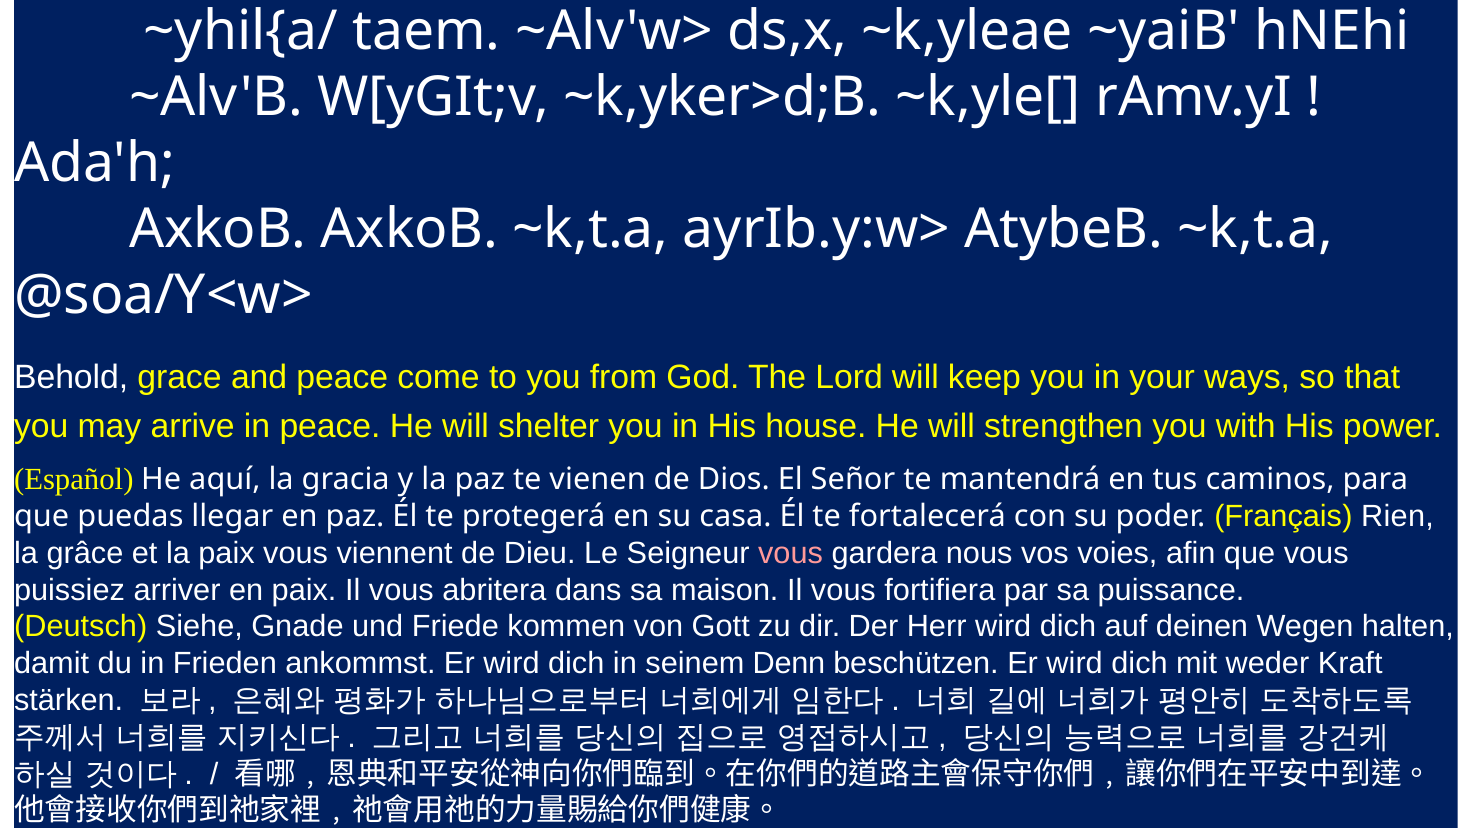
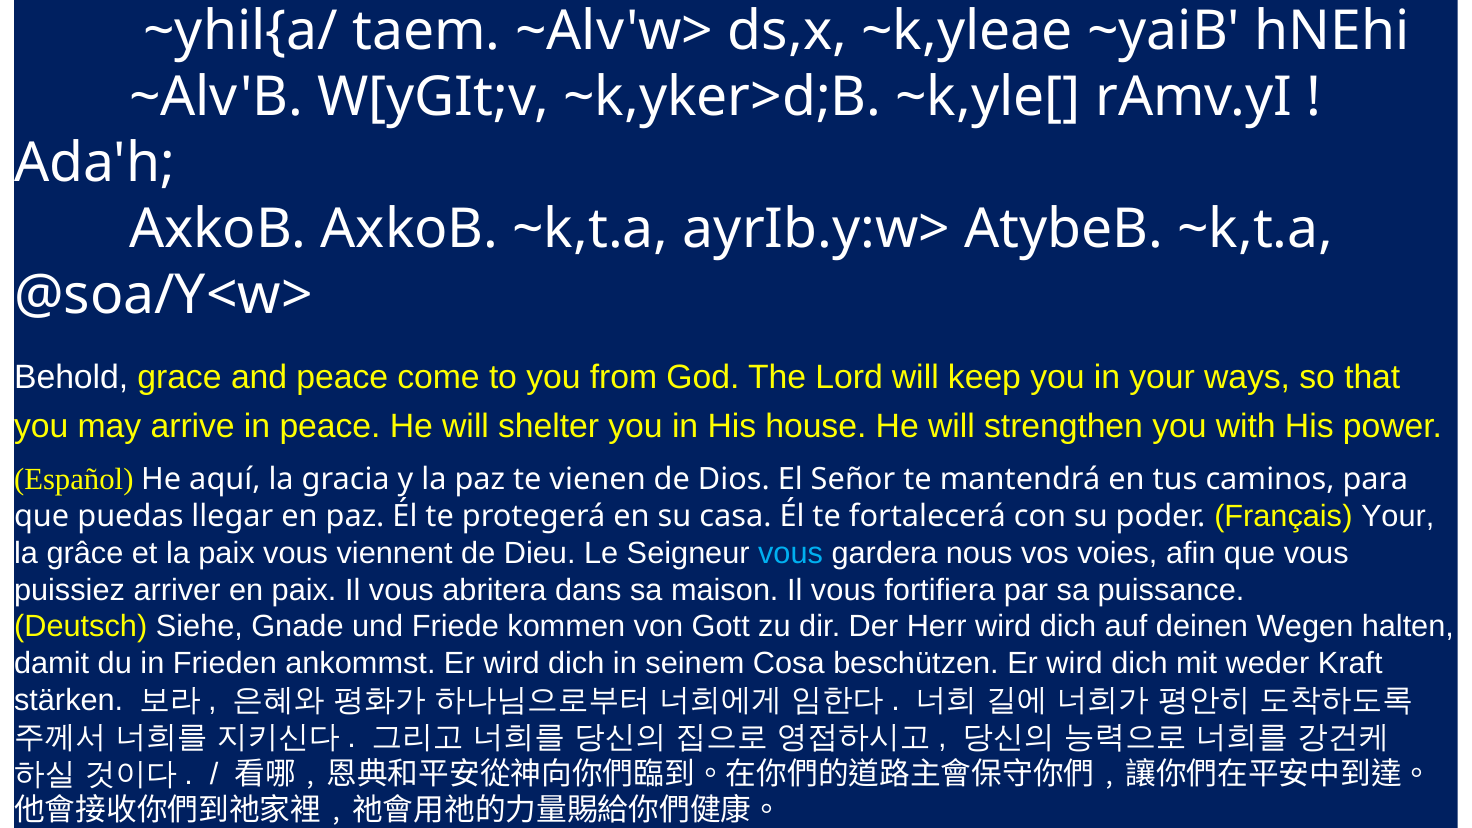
Français Rien: Rien -> Your (1398, 516)
vous colour: pink -> light blue (791, 553)
Denn: Denn -> Cosa (789, 664)
